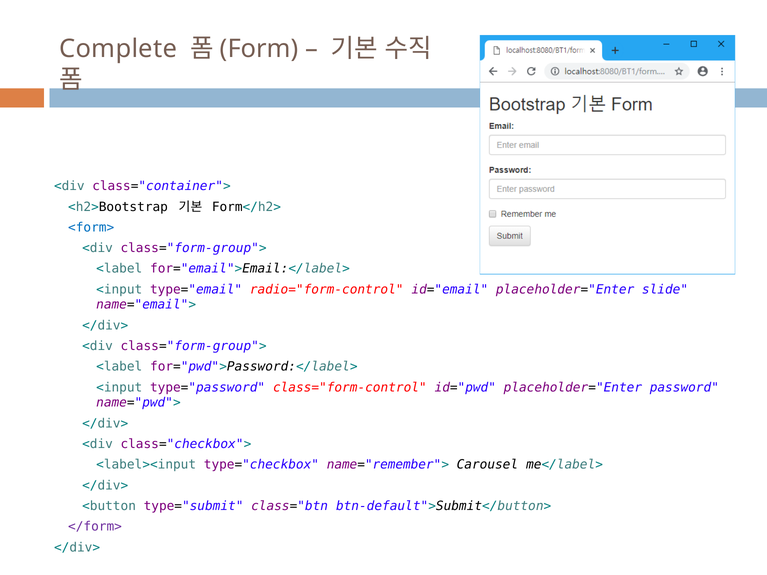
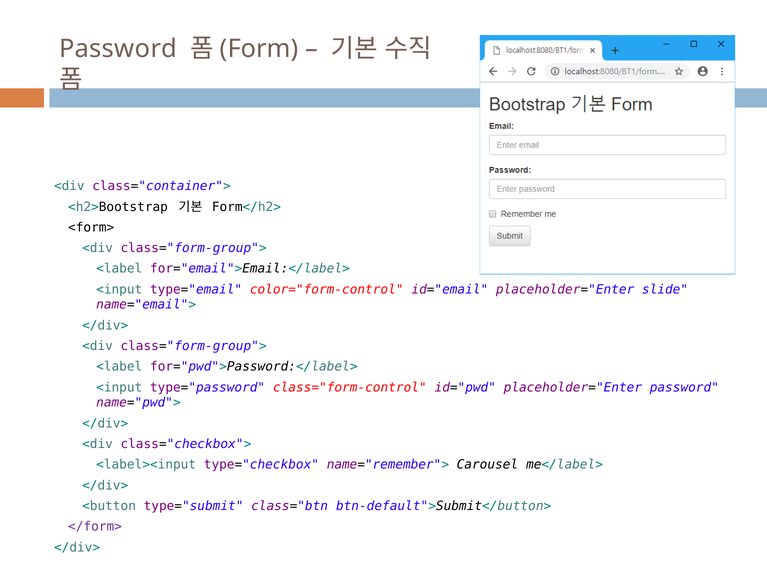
Complete: Complete -> Password (118, 49)
<form> colour: blue -> black (91, 228)
radio="form-control: radio="form-control -> color="form-control (327, 290)
